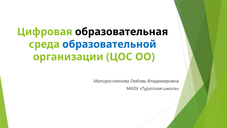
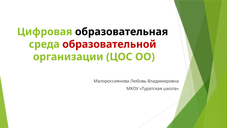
образовательной colour: blue -> red (109, 44)
